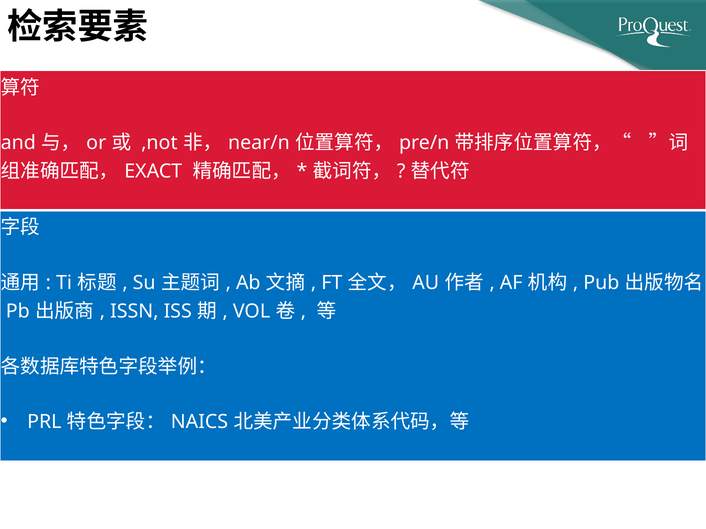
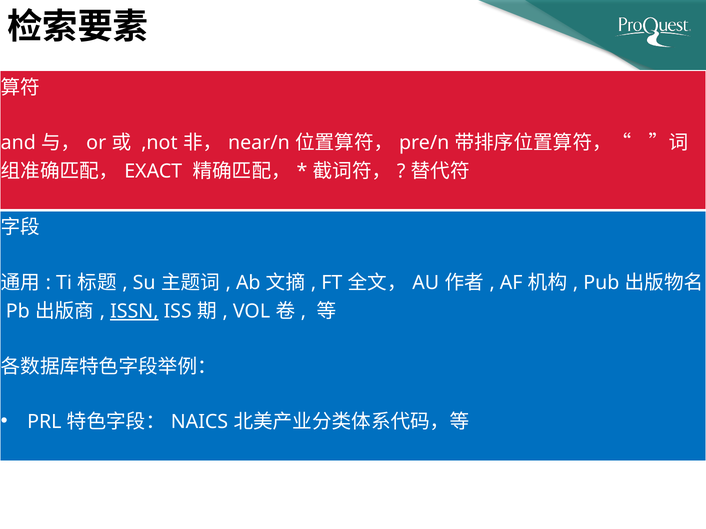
ISSN underline: none -> present (134, 312)
